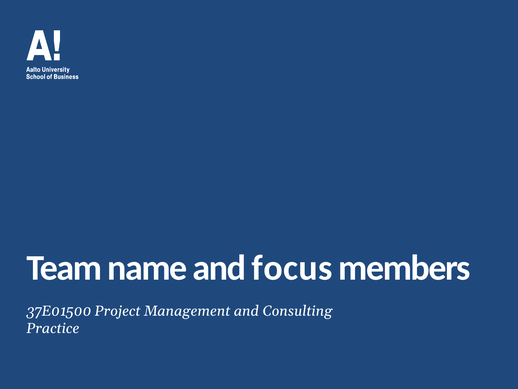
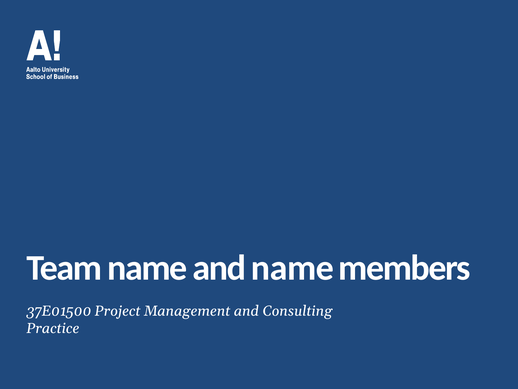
and focus: focus -> name (292, 268)
